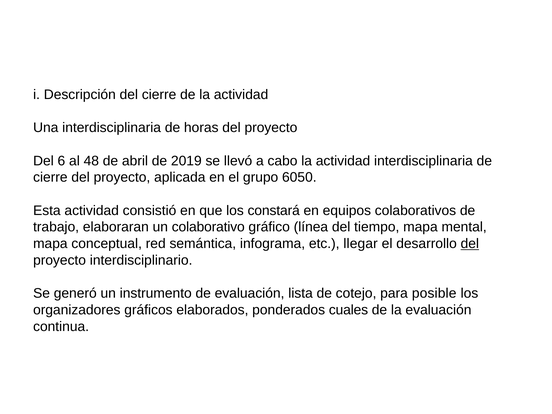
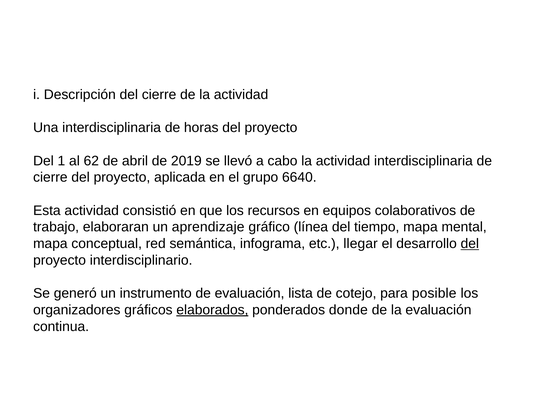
6: 6 -> 1 (61, 161)
48: 48 -> 62 (91, 161)
6050: 6050 -> 6640 (299, 177)
constará: constará -> recursos (274, 211)
colaborativo: colaborativo -> aprendizaje (208, 227)
elaborados underline: none -> present (212, 310)
cuales: cuales -> donde (348, 310)
